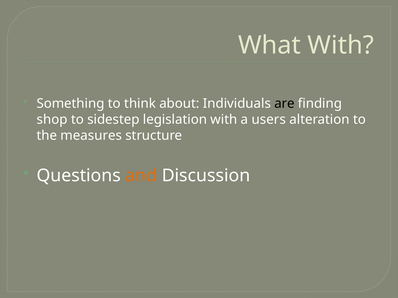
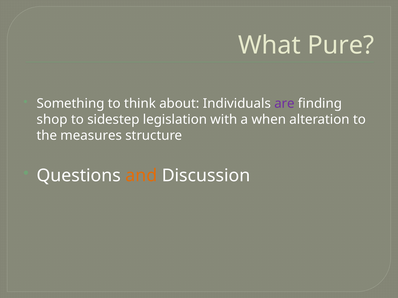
What With: With -> Pure (341, 45)
are colour: black -> purple (284, 104)
users: users -> when (269, 120)
